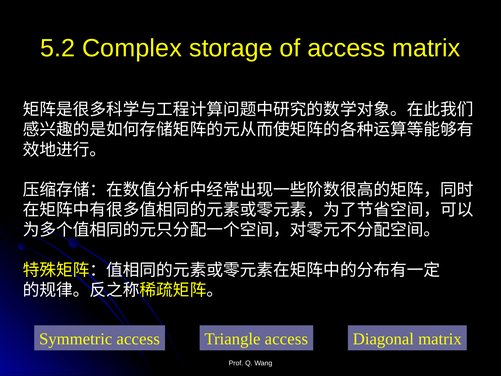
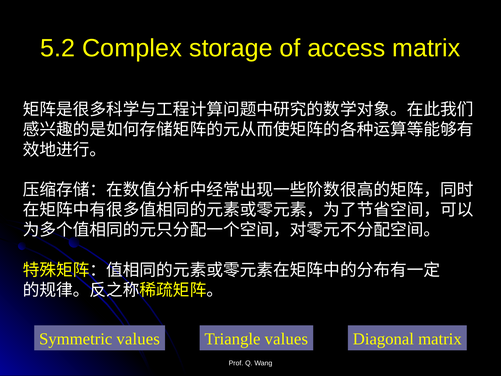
Symmetric access: access -> values (138, 339)
Triangle access: access -> values (286, 339)
